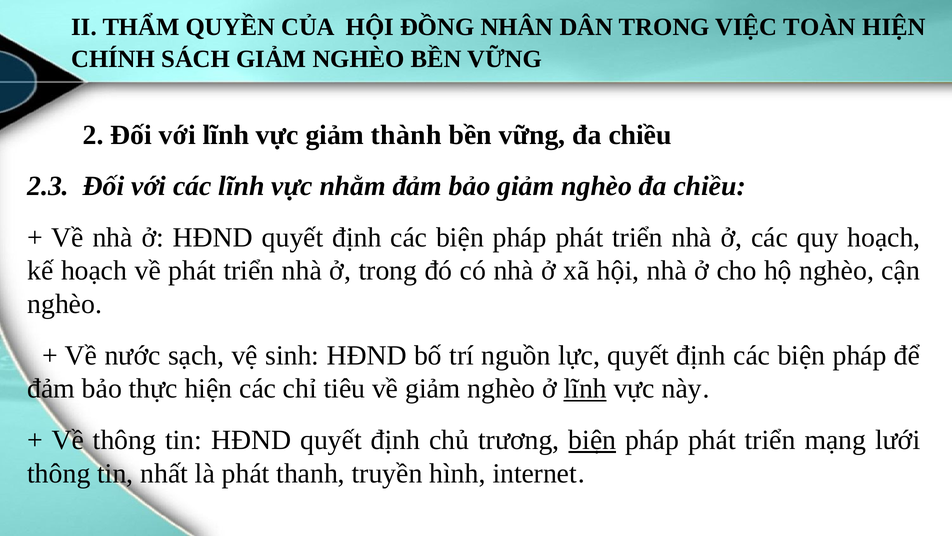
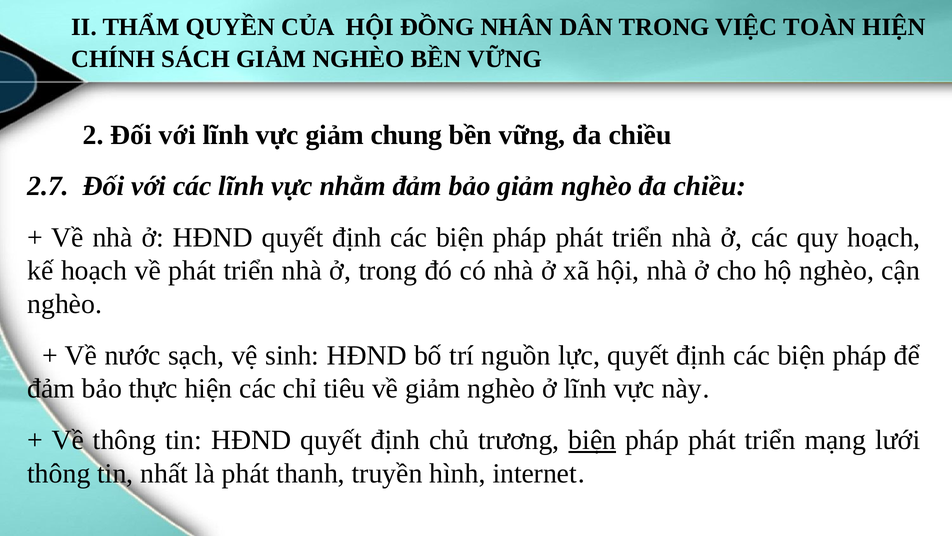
thành: thành -> chung (406, 135)
2.3: 2.3 -> 2.7 (48, 186)
lĩnh underline: present -> none (585, 388)
